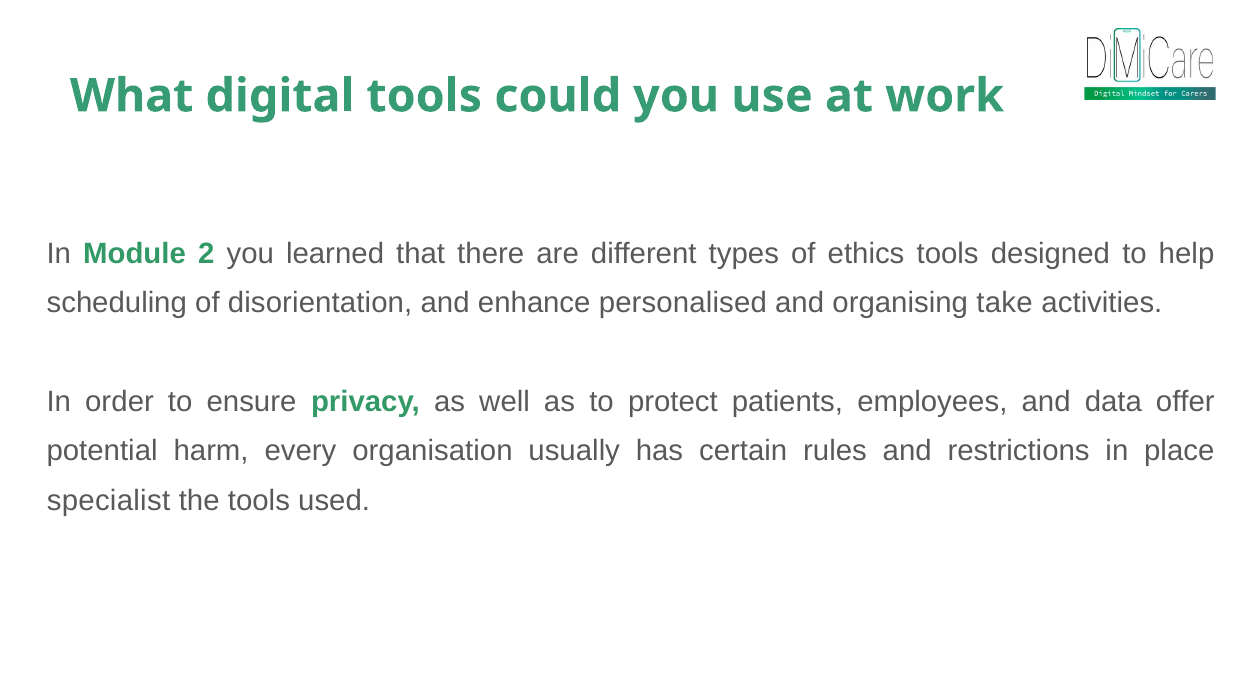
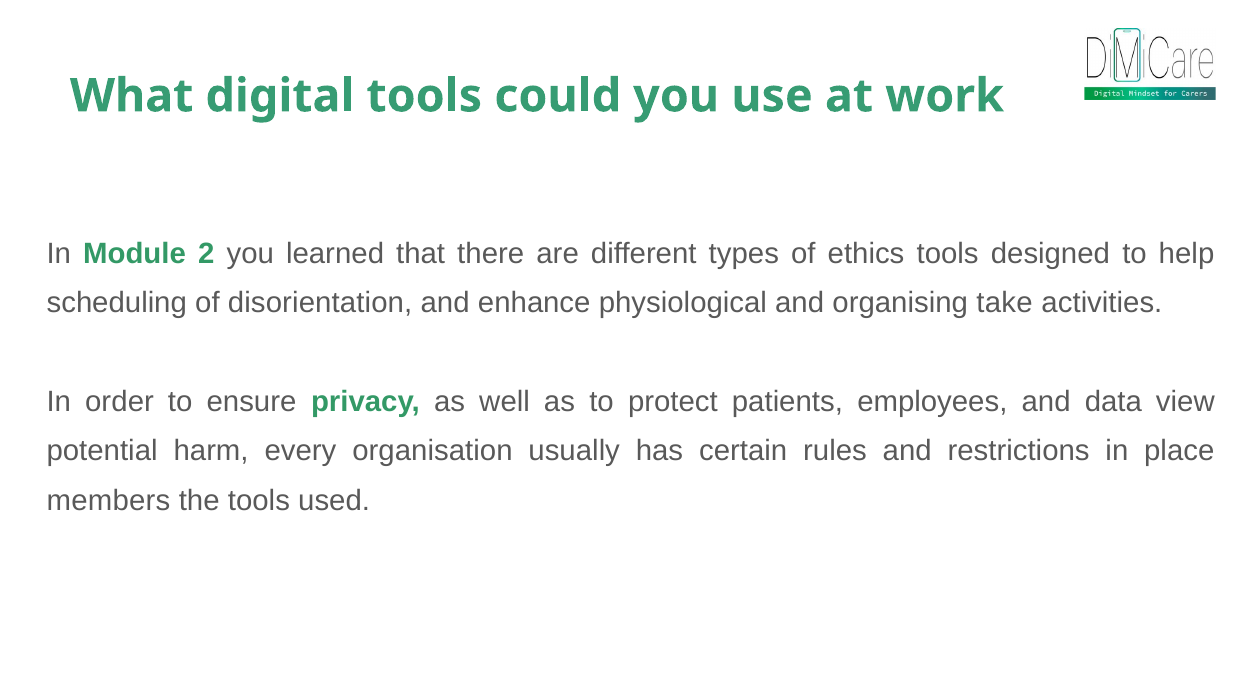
personalised: personalised -> physiological (683, 303)
offer: offer -> view (1185, 402)
specialist: specialist -> members (109, 500)
